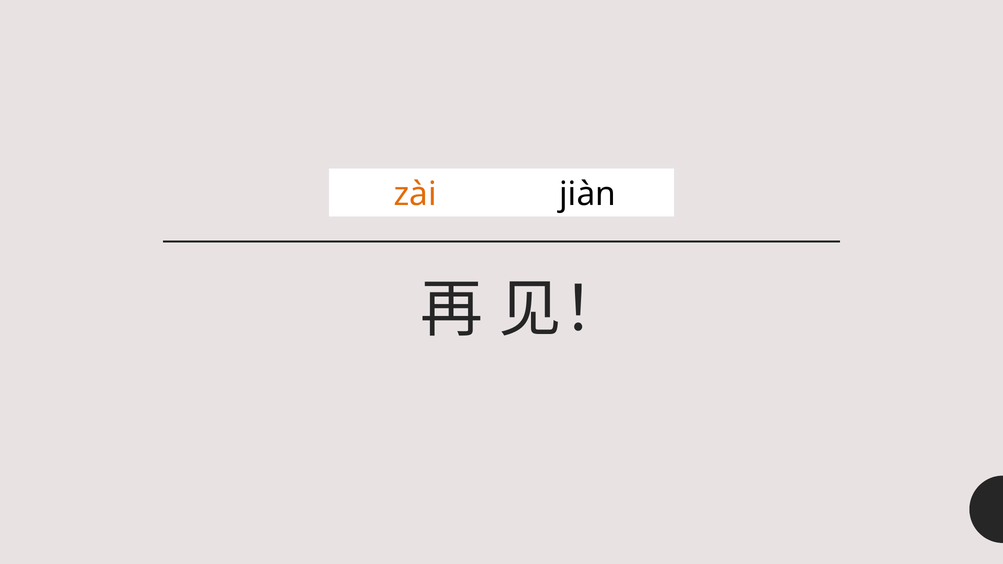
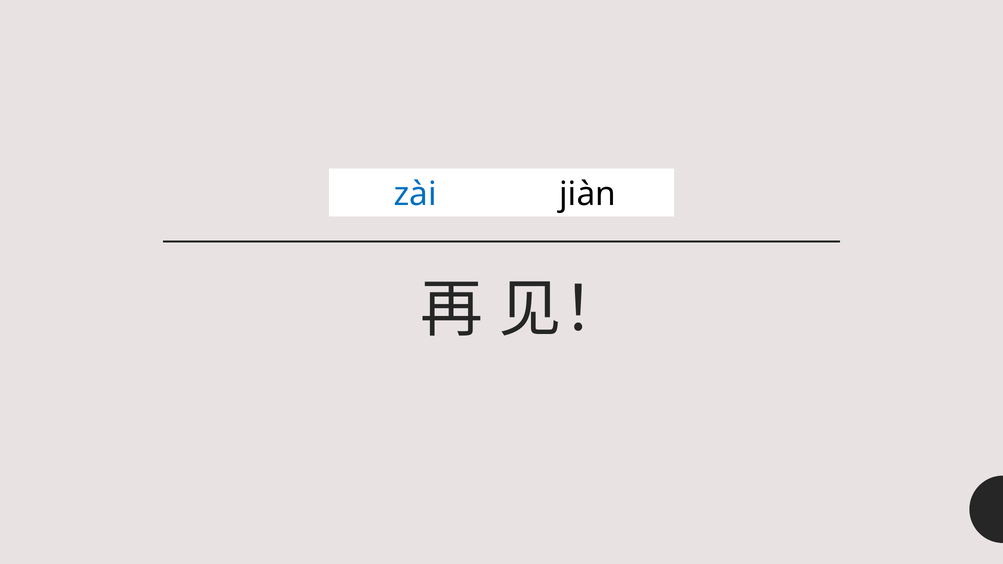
zài colour: orange -> blue (415, 194)
